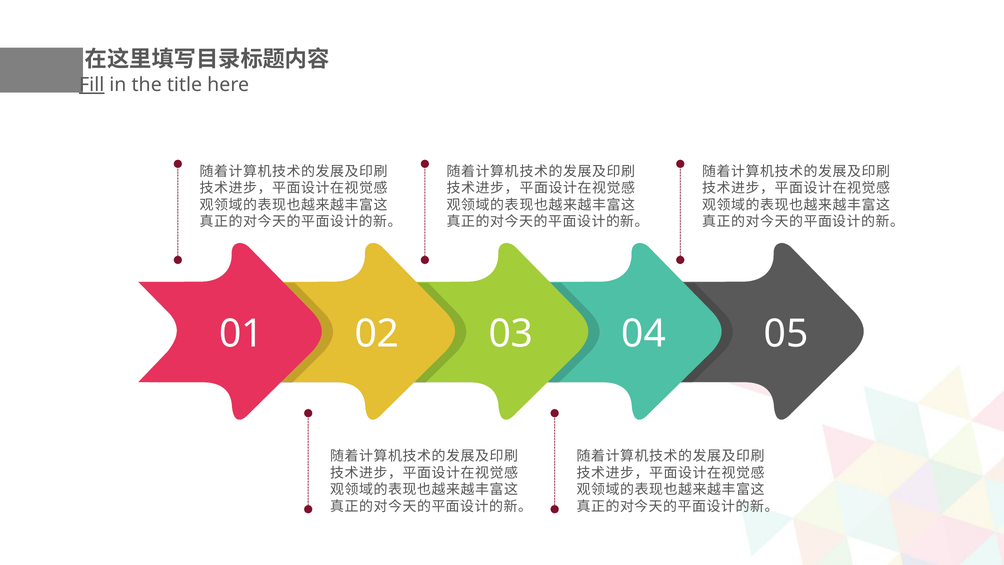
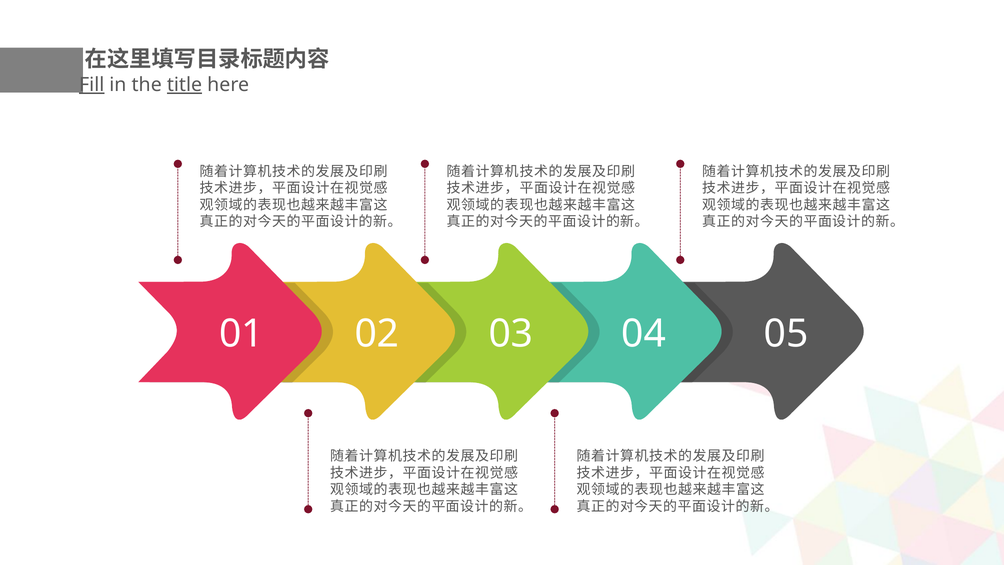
title underline: none -> present (184, 85)
